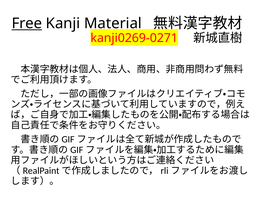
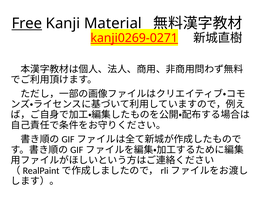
kanji0269-0271 underline: none -> present (134, 38)
